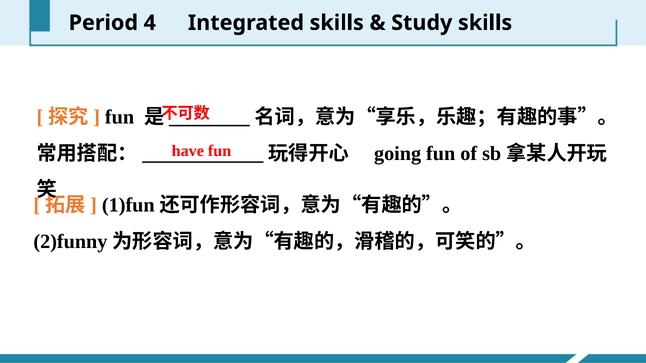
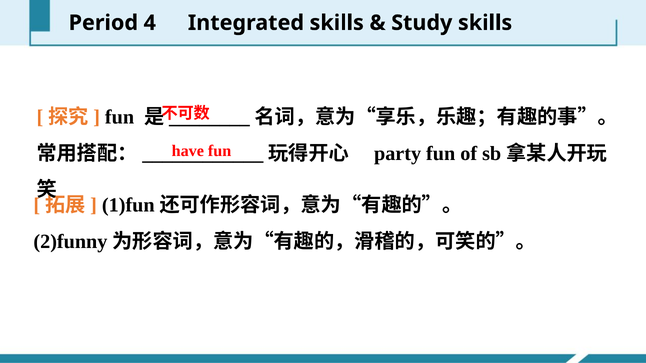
going: going -> party (398, 154)
